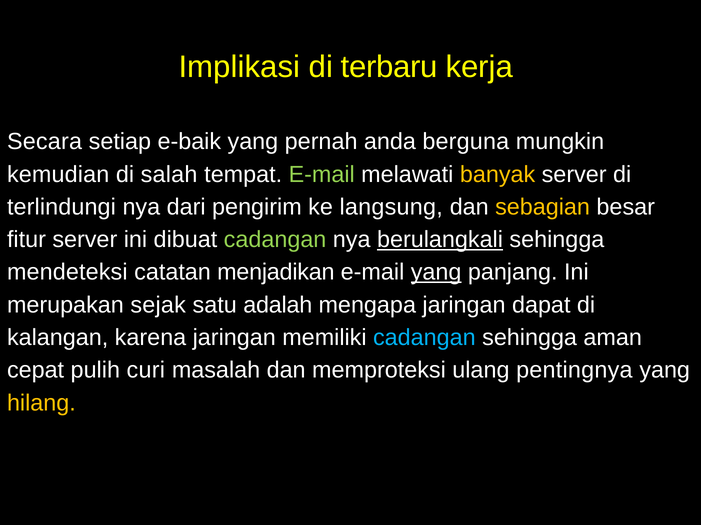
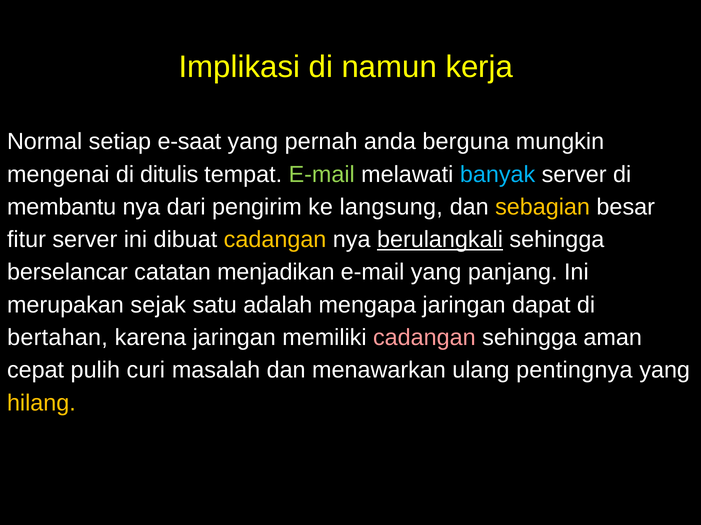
terbaru: terbaru -> namun (389, 67)
Secara: Secara -> Normal (45, 142)
e-baik: e-baik -> e-saat (189, 142)
kemudian: kemudian -> mengenai (58, 175)
salah: salah -> ditulis (169, 175)
banyak colour: yellow -> light blue (498, 175)
terlindungi: terlindungi -> membantu (62, 207)
cadangan colour: light green -> yellow (275, 240)
mendeteksi: mendeteksi -> berselancar (67, 273)
yang underline: present -> none (436, 273)
kalangan: kalangan -> bertahan (58, 338)
cadangan colour: light blue -> pink (424, 338)
memproteksi: memproteksi -> menawarkan (379, 371)
